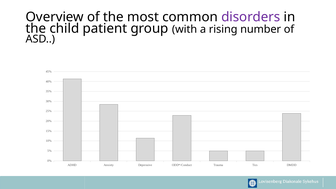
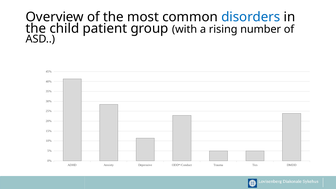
disorders colour: purple -> blue (251, 17)
